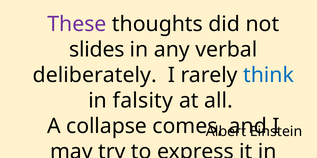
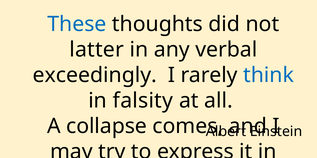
These colour: purple -> blue (77, 24)
slides: slides -> latter (97, 50)
deliberately: deliberately -> exceedingly (95, 75)
